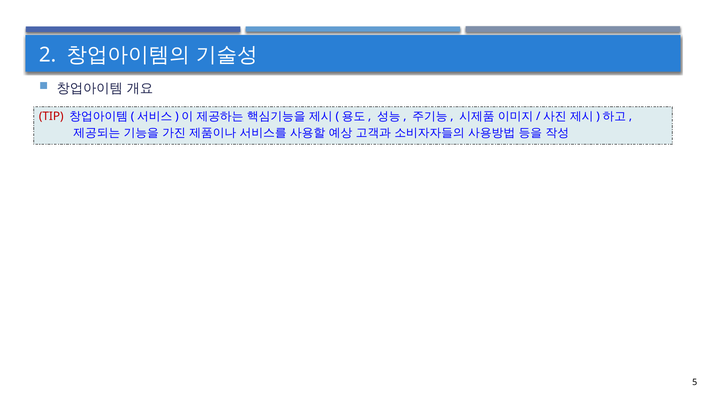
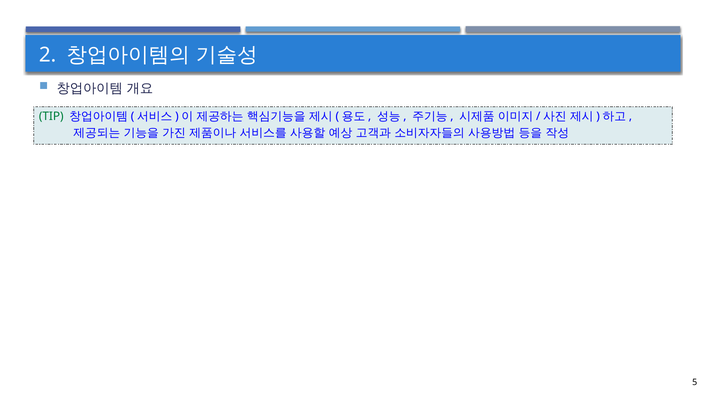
TIP colour: red -> green (51, 116)
